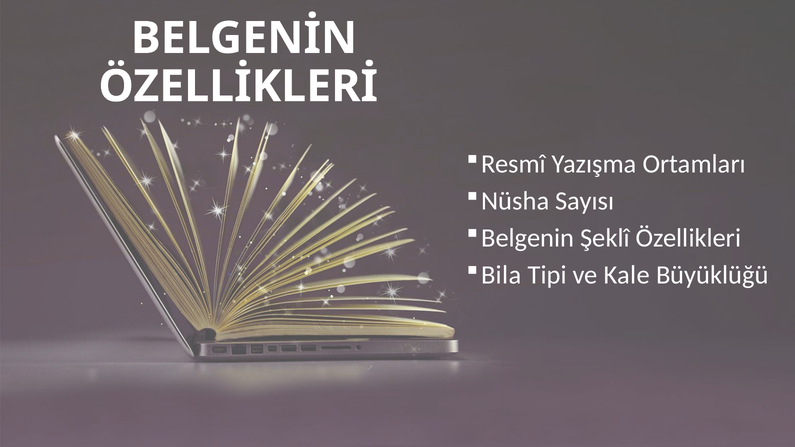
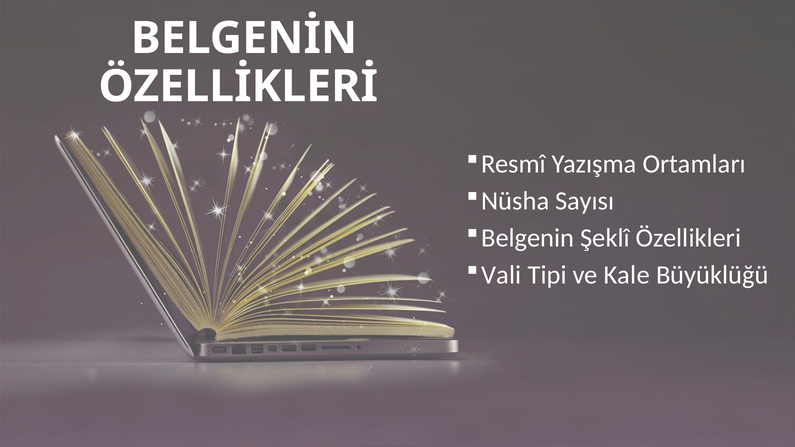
Bila: Bila -> Vali (501, 275)
